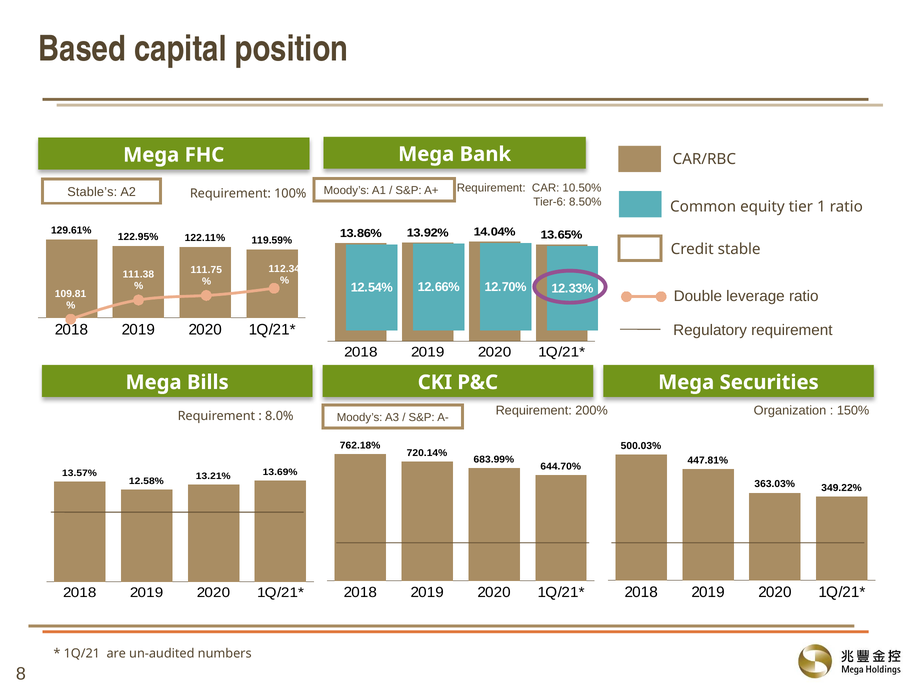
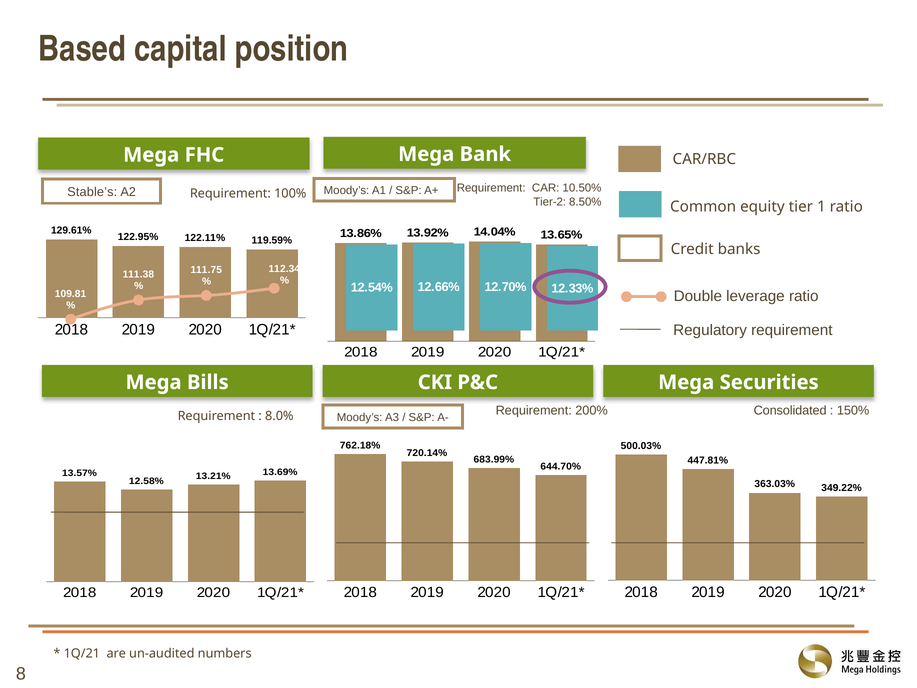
Tier-6: Tier-6 -> Tier-2 (550, 202)
stable: stable -> banks (739, 249)
Organization: Organization -> Consolidated (790, 410)
